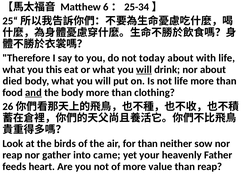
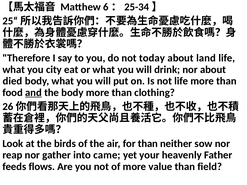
with: with -> land (206, 58)
this: this -> city (54, 70)
will underline: present -> none (144, 70)
heart: heart -> flows (42, 167)
than reap: reap -> field (210, 167)
